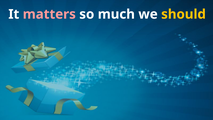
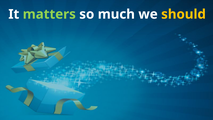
matters colour: pink -> light green (49, 14)
